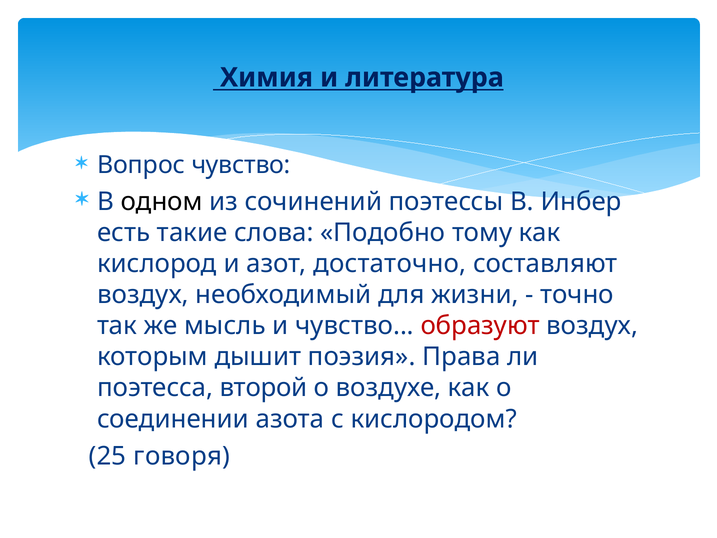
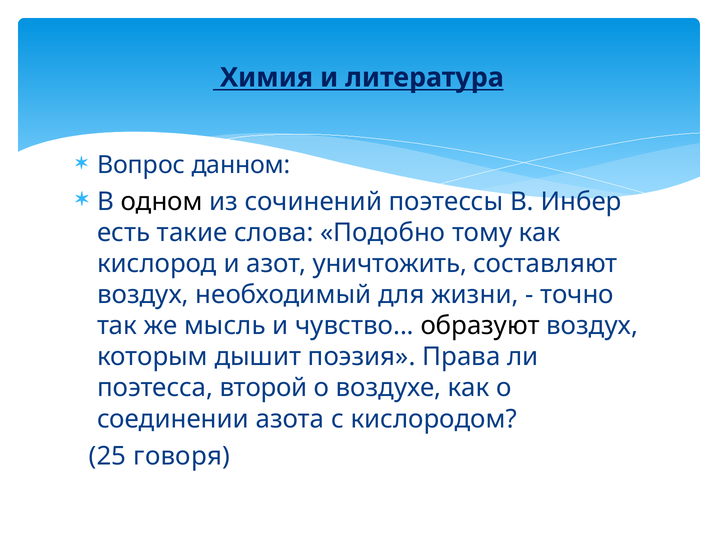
Вопрос чувство: чувство -> данном (241, 165)
достаточно: достаточно -> уничтожить (390, 264)
образуют colour: red -> black (480, 326)
